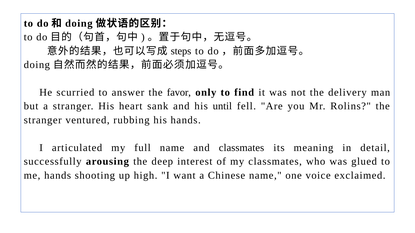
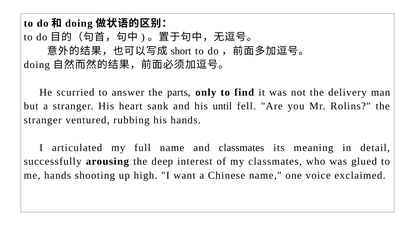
steps: steps -> short (181, 51)
favor: favor -> parts (179, 93)
